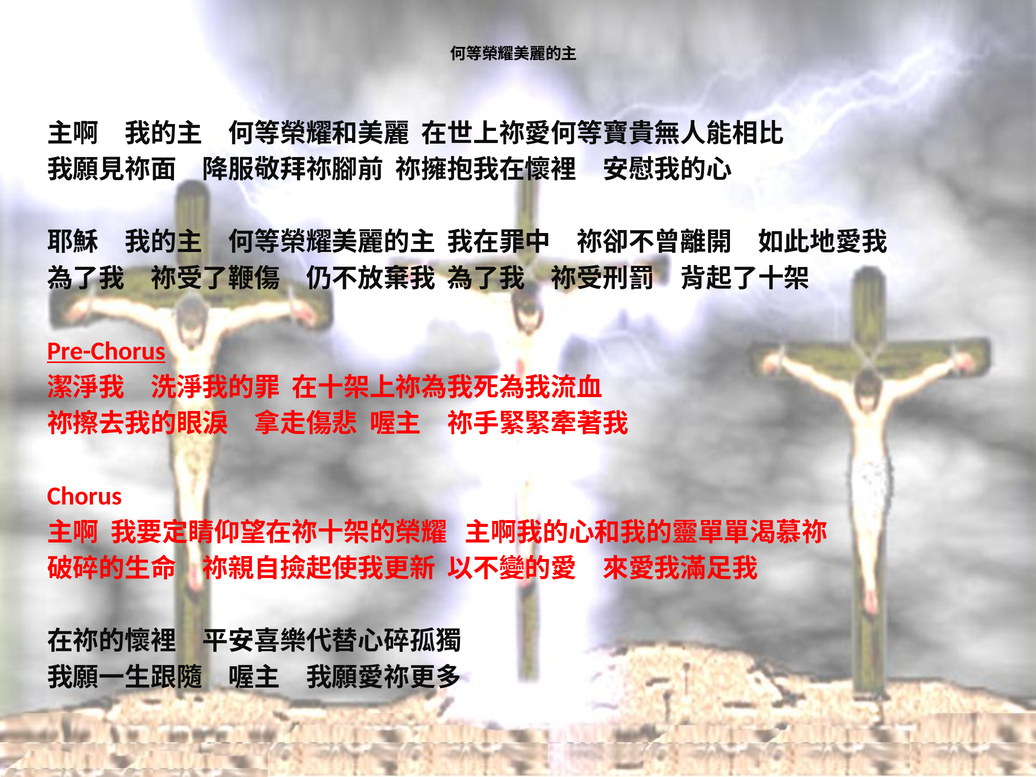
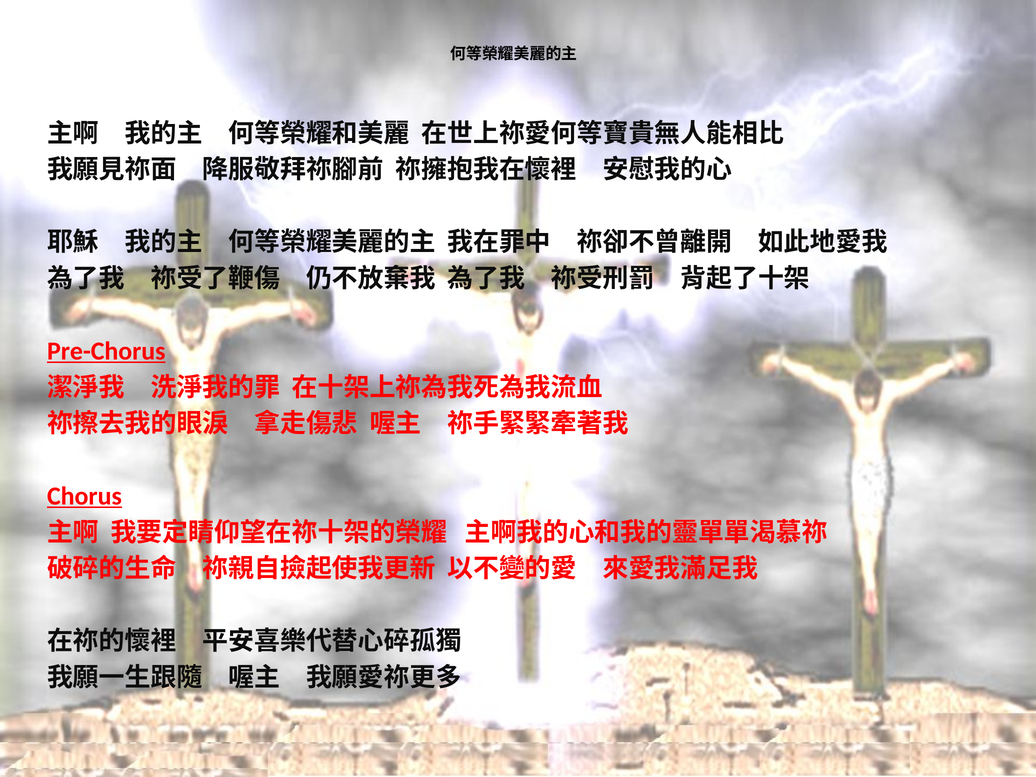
Chorus underline: none -> present (84, 496)
